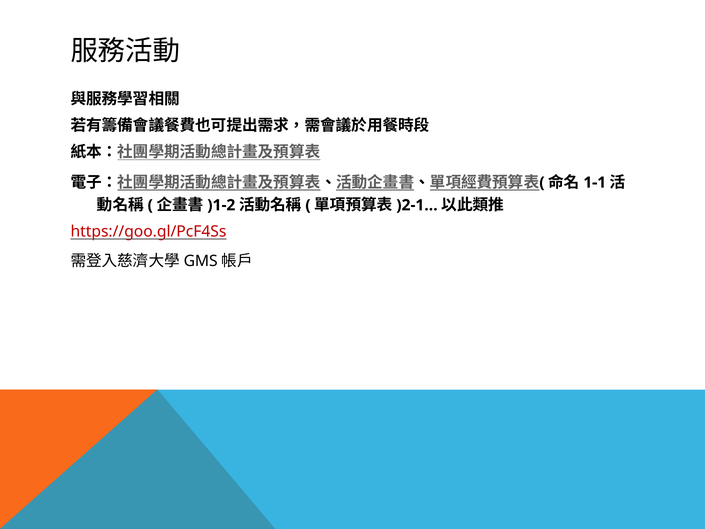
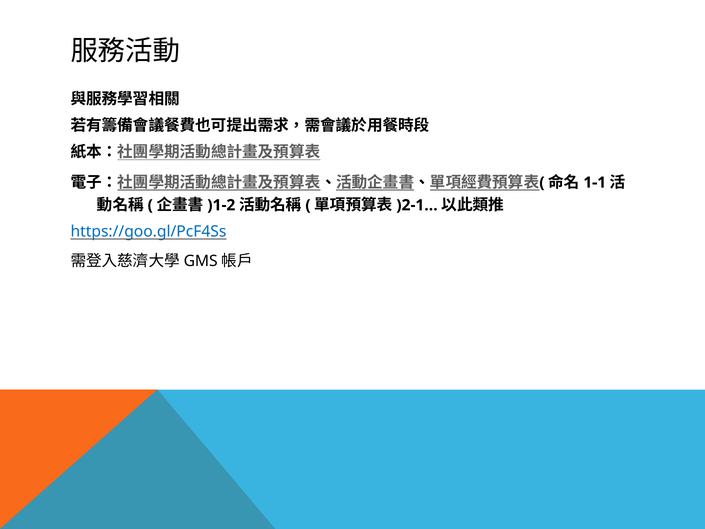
https://goo.gl/PcF4Ss colour: red -> blue (148, 232)
